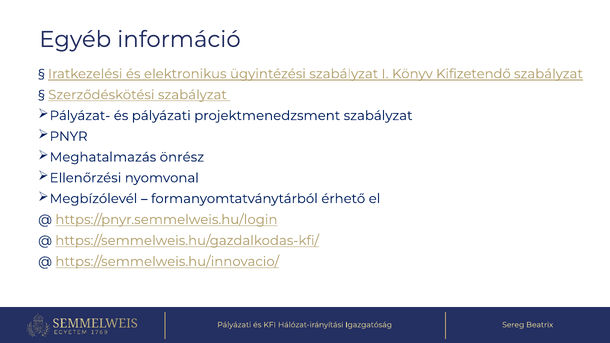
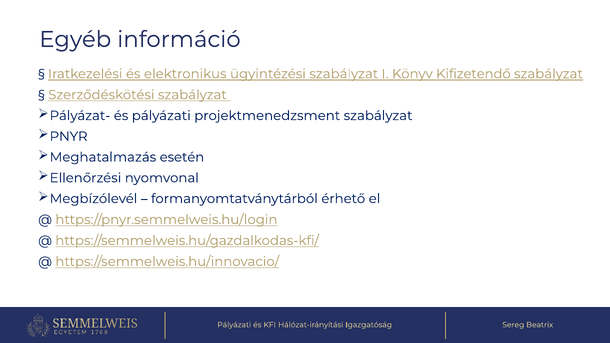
önrész: önrész -> esetén (182, 157)
